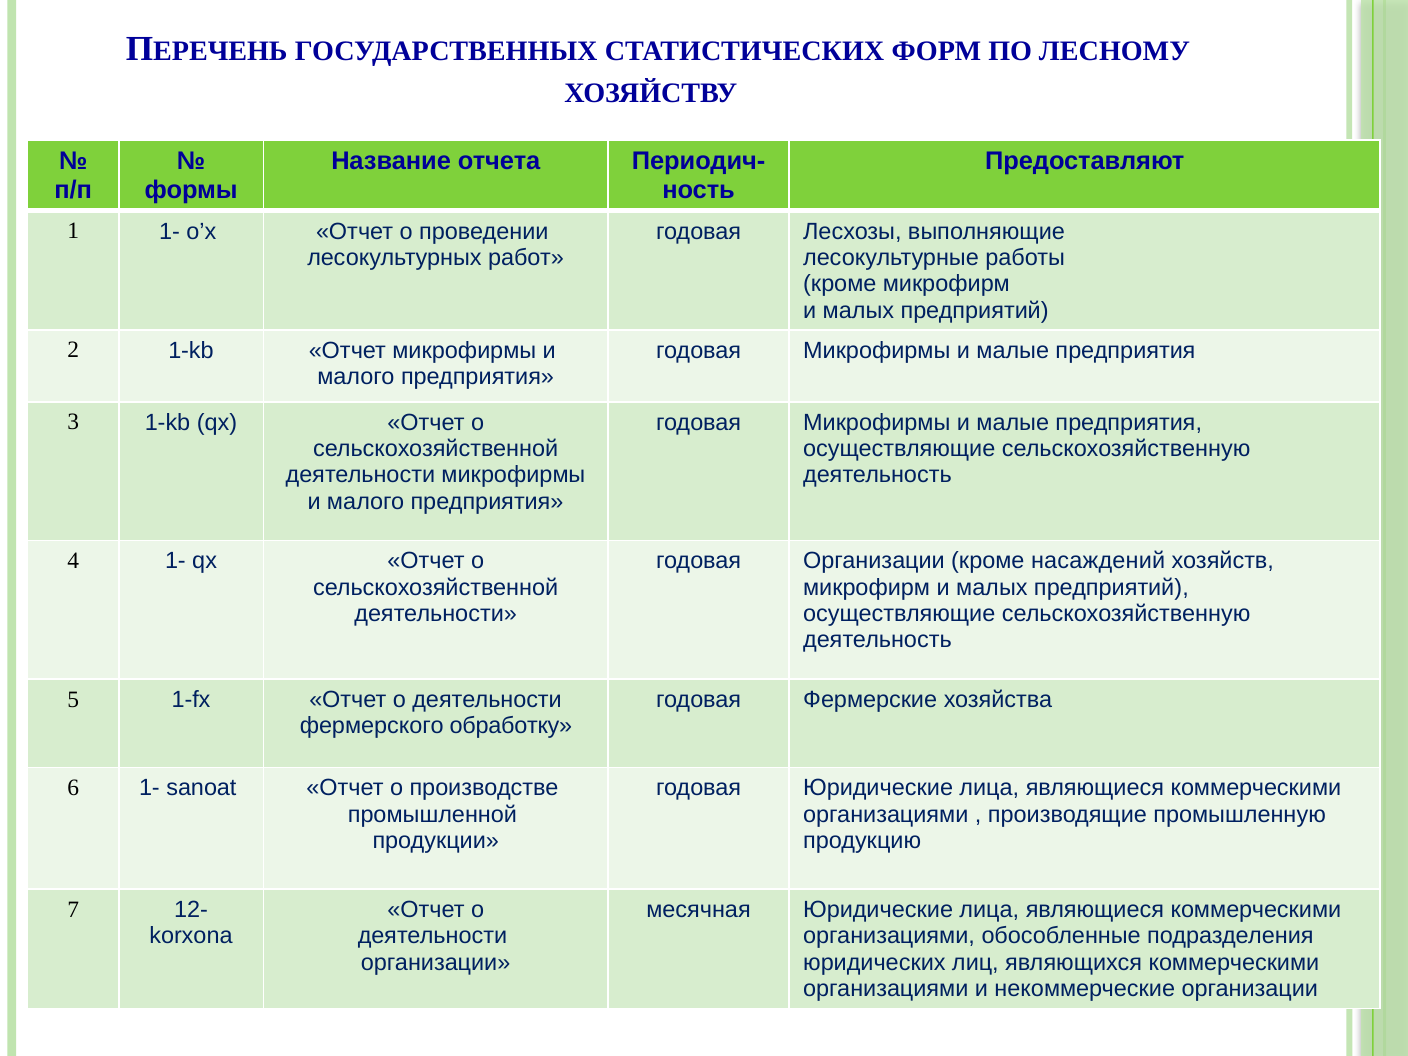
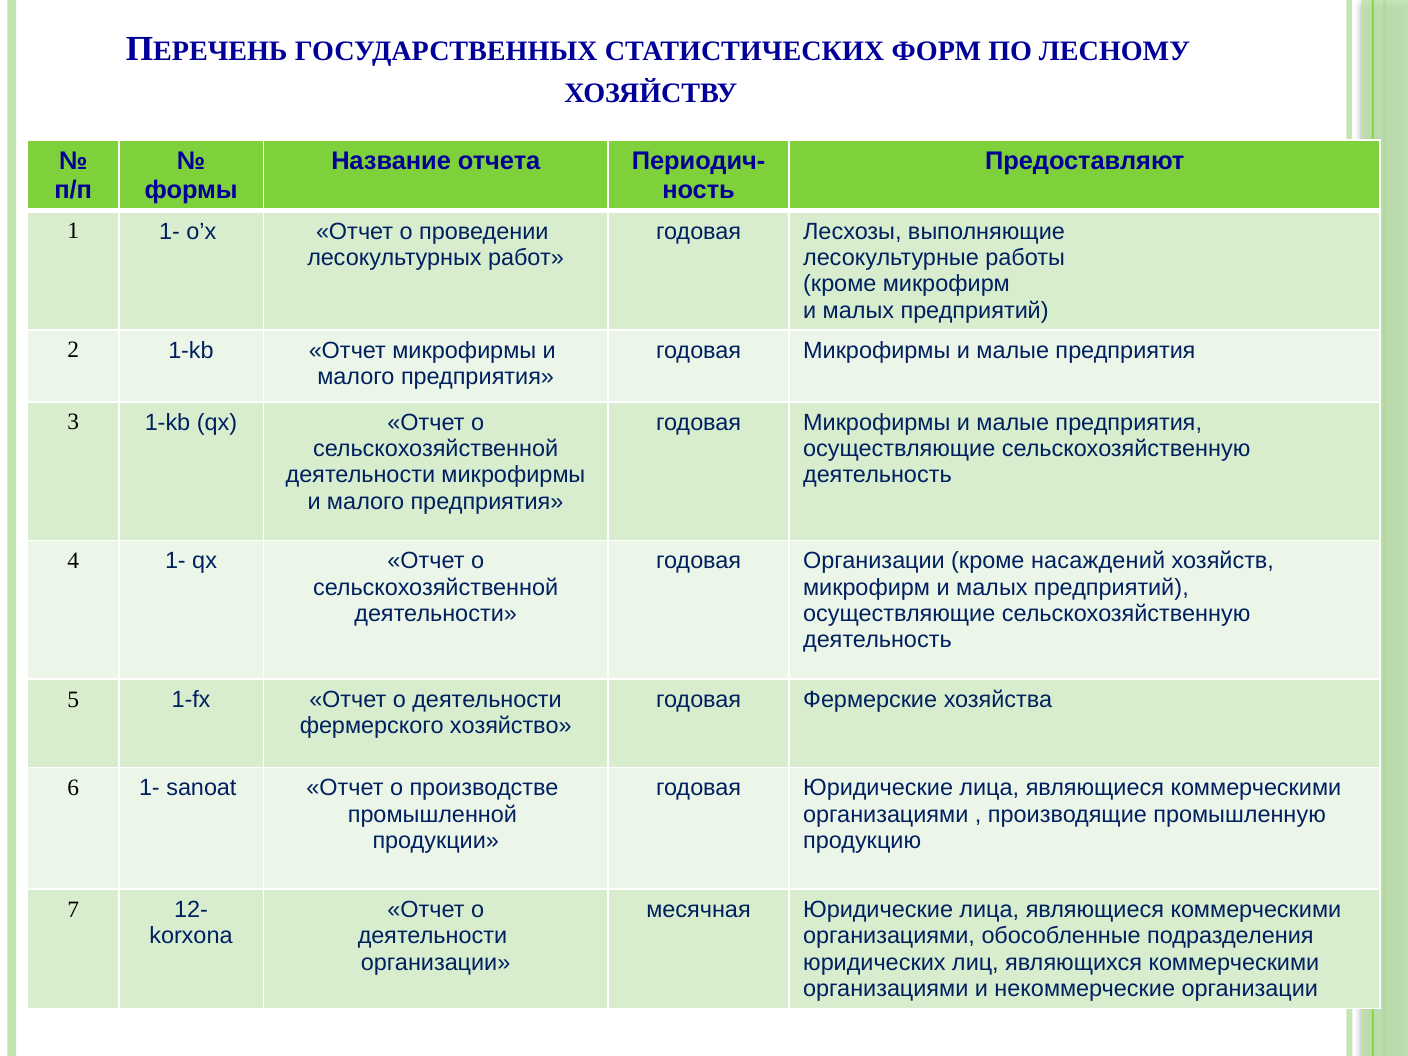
обработку: обработку -> хозяйство (511, 726)
